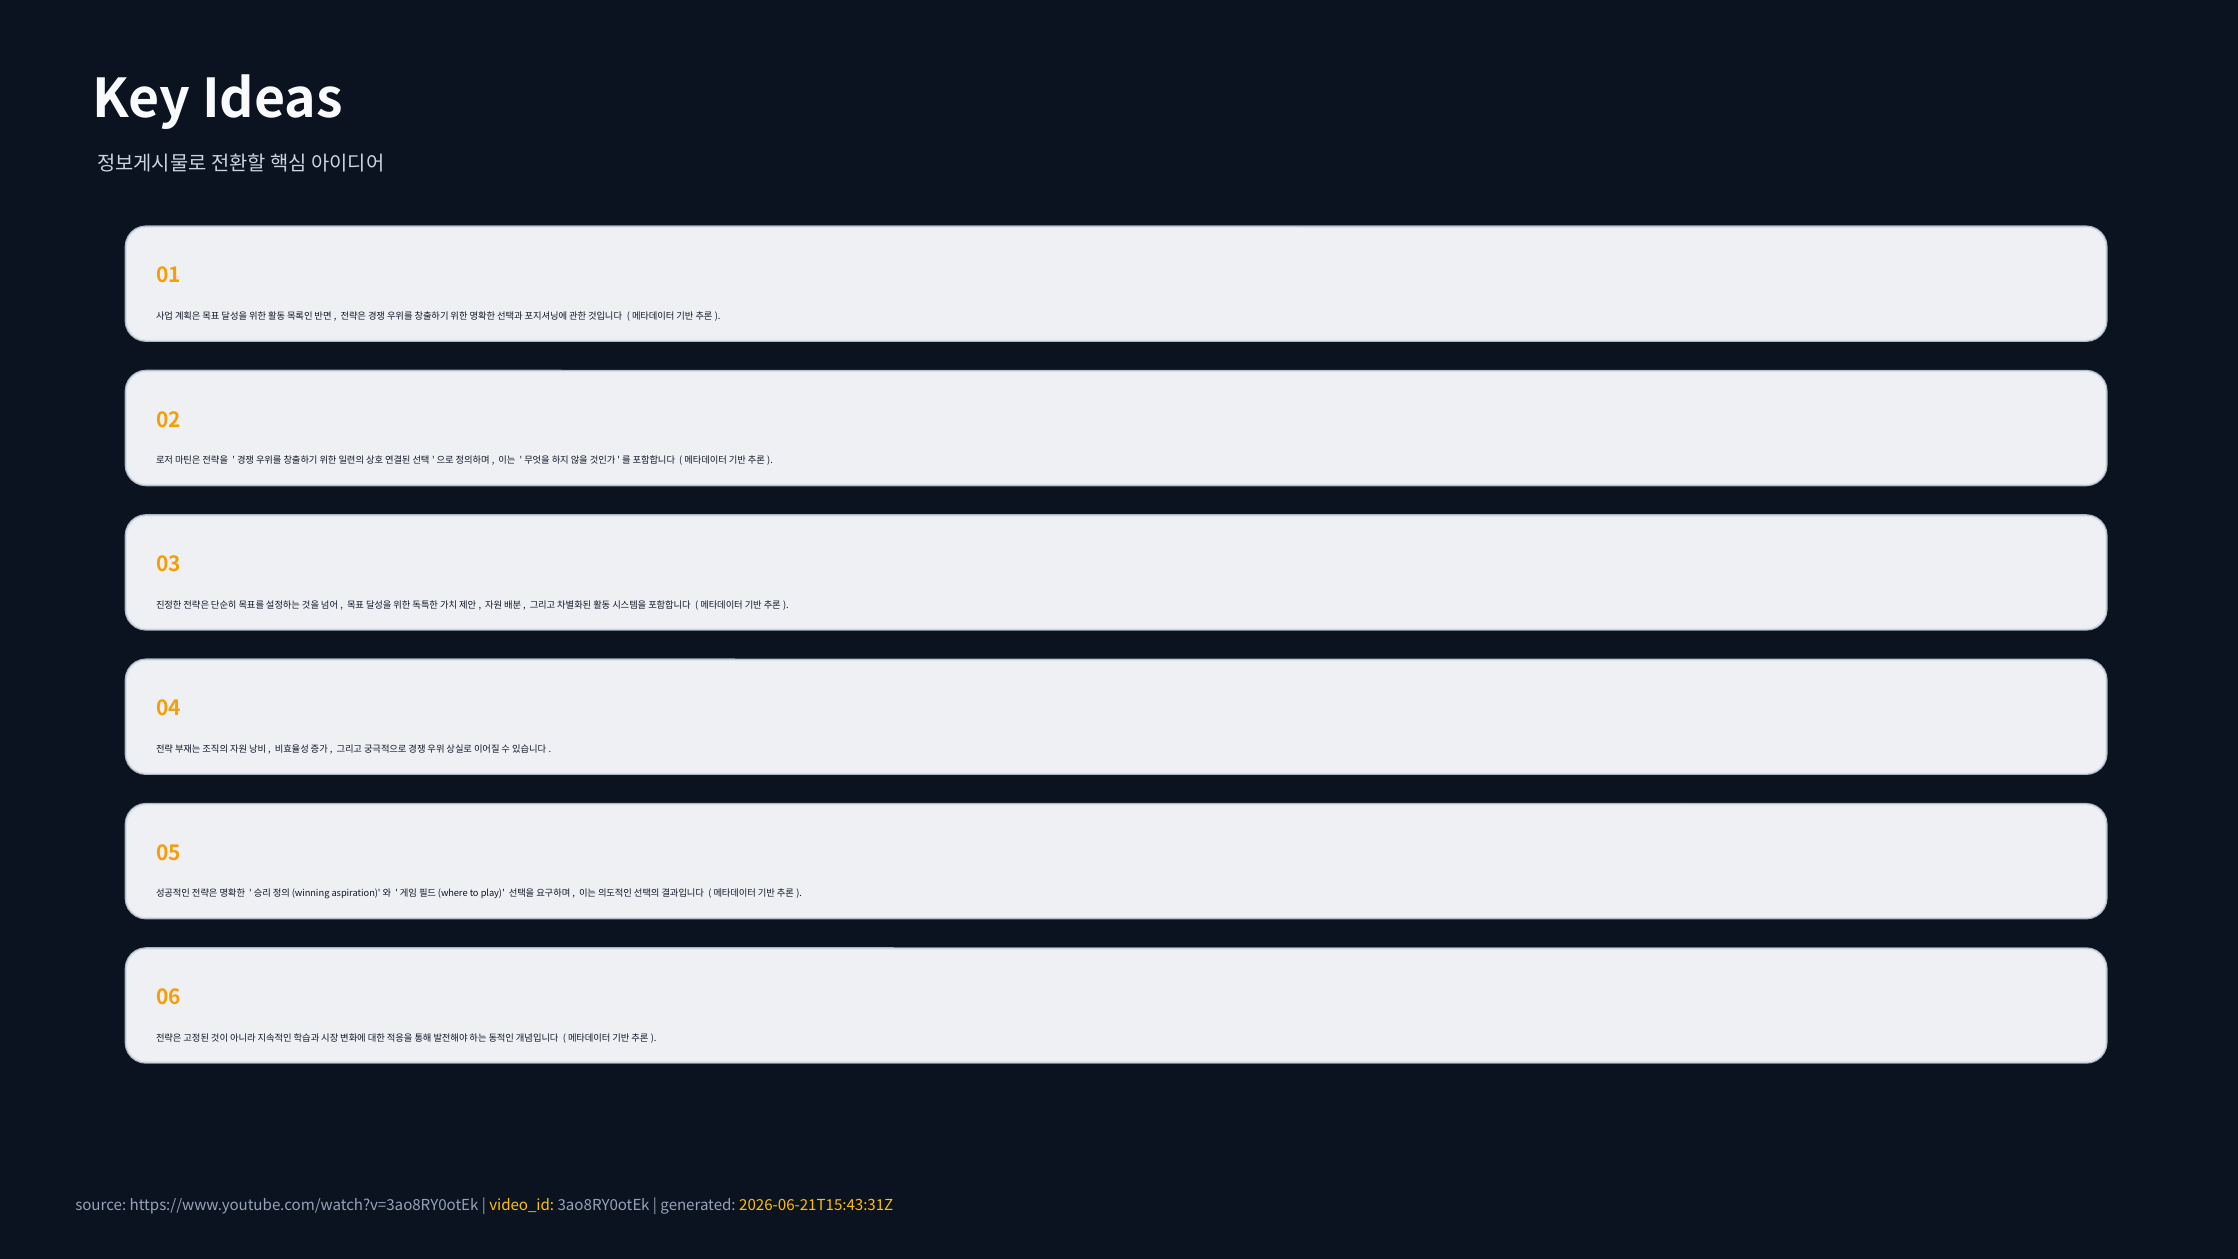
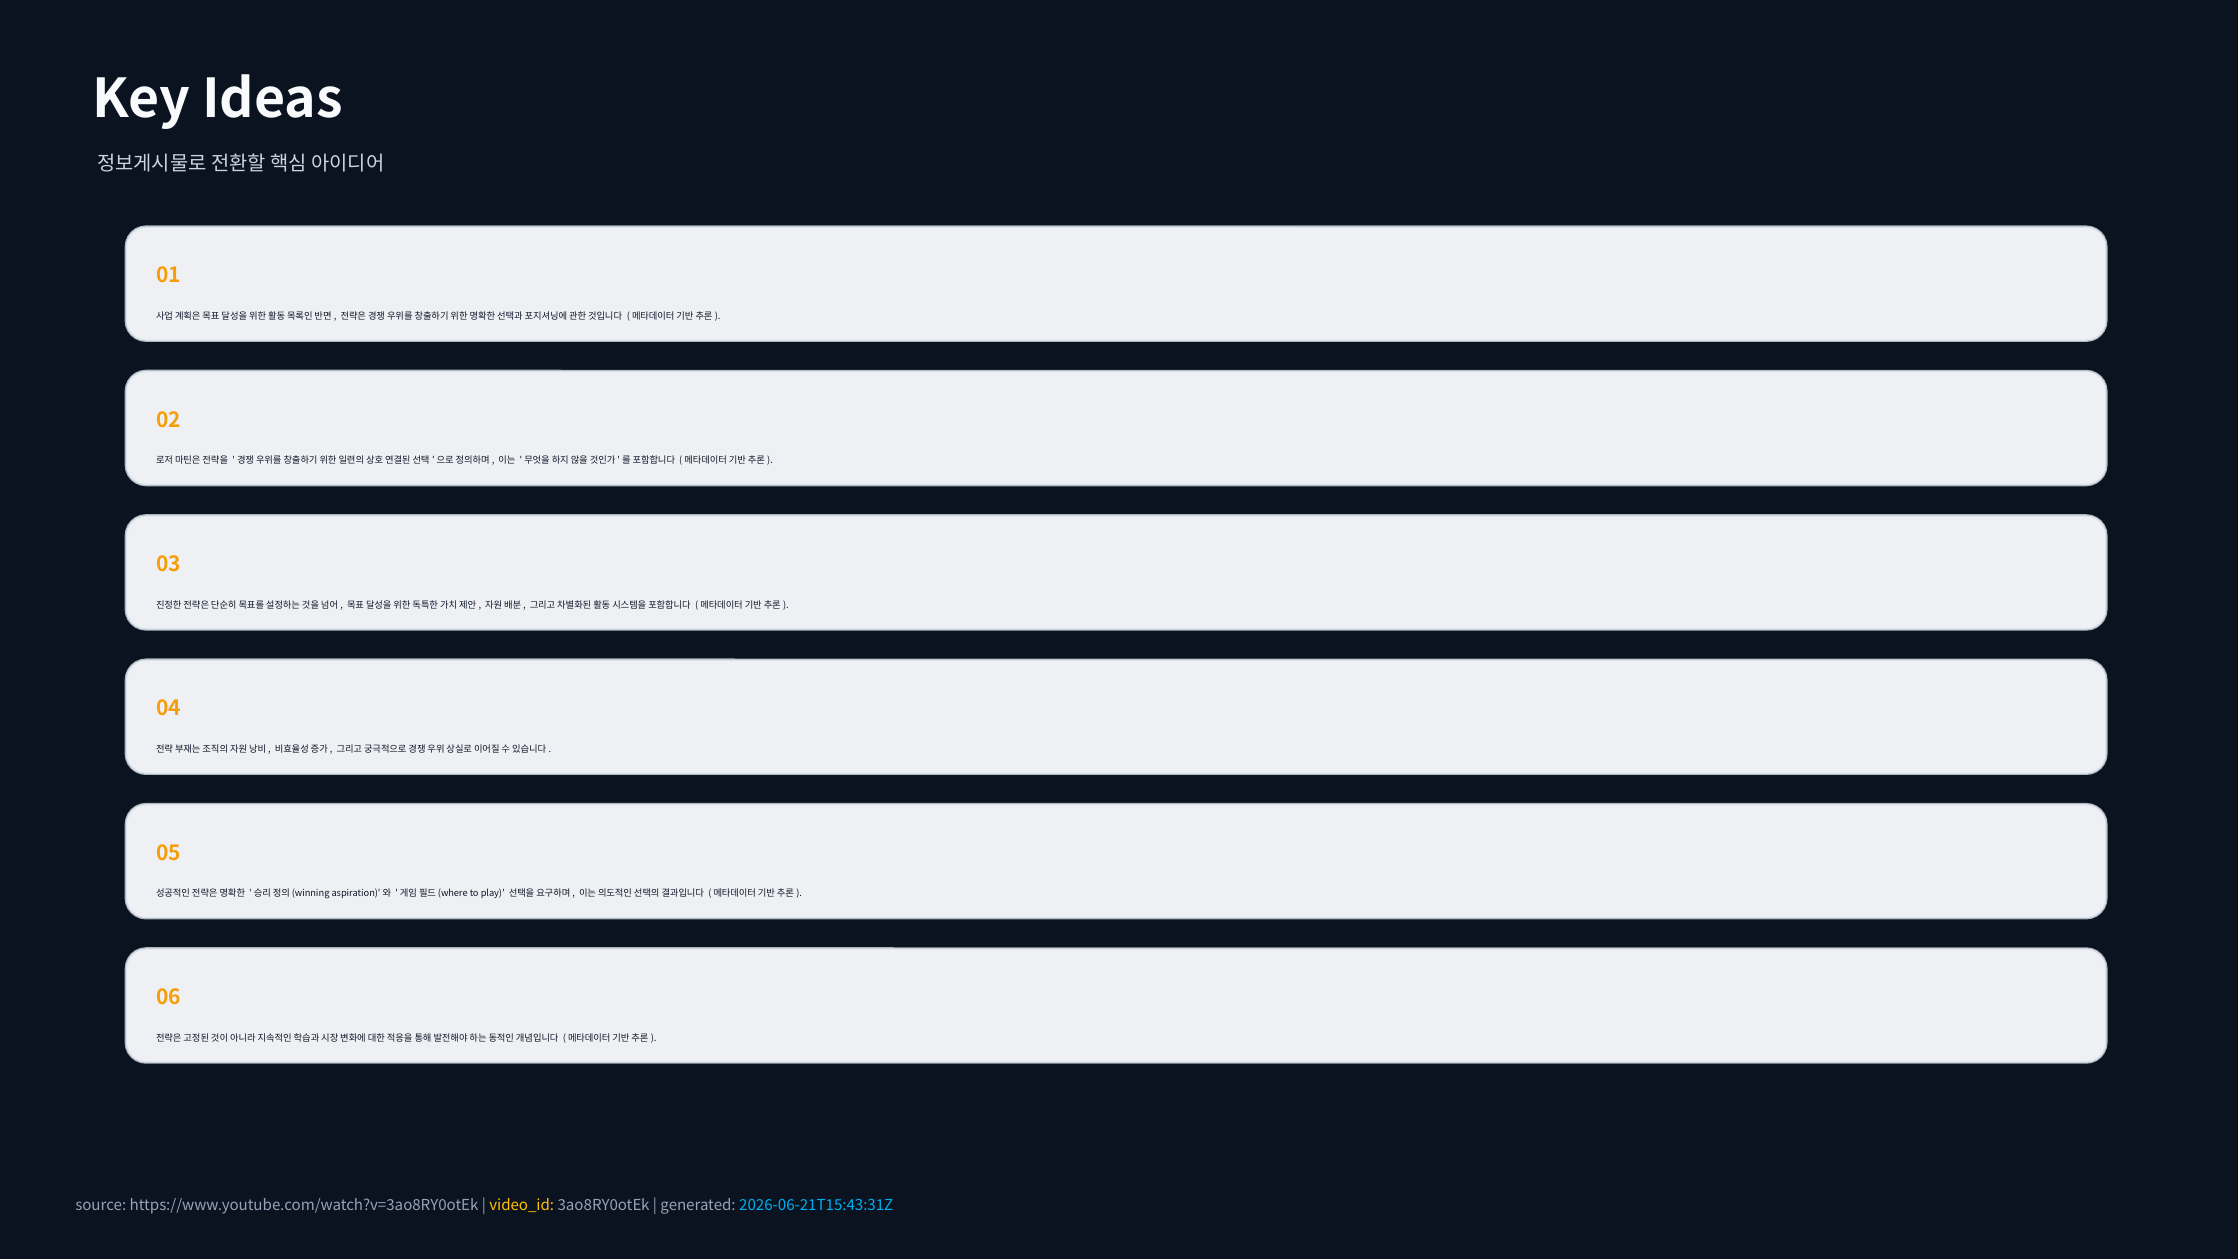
2026-06-21T15:43:31Z colour: yellow -> light blue (816, 1205)
